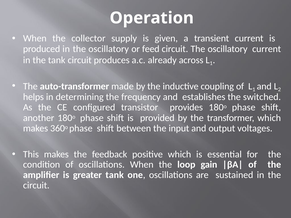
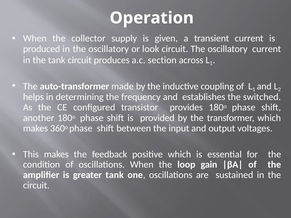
feed: feed -> look (151, 49)
already: already -> section (162, 60)
